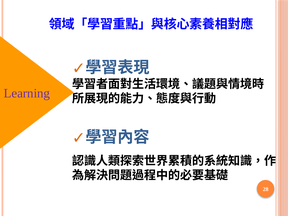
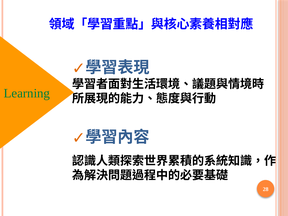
Learning colour: purple -> green (27, 93)
